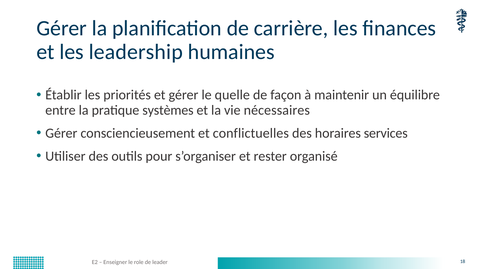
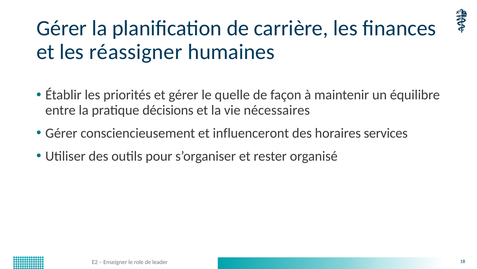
leadership: leadership -> réassigner (136, 52)
systèmes: systèmes -> décisions (168, 110)
conflictuelles: conflictuelles -> influenceront (251, 133)
